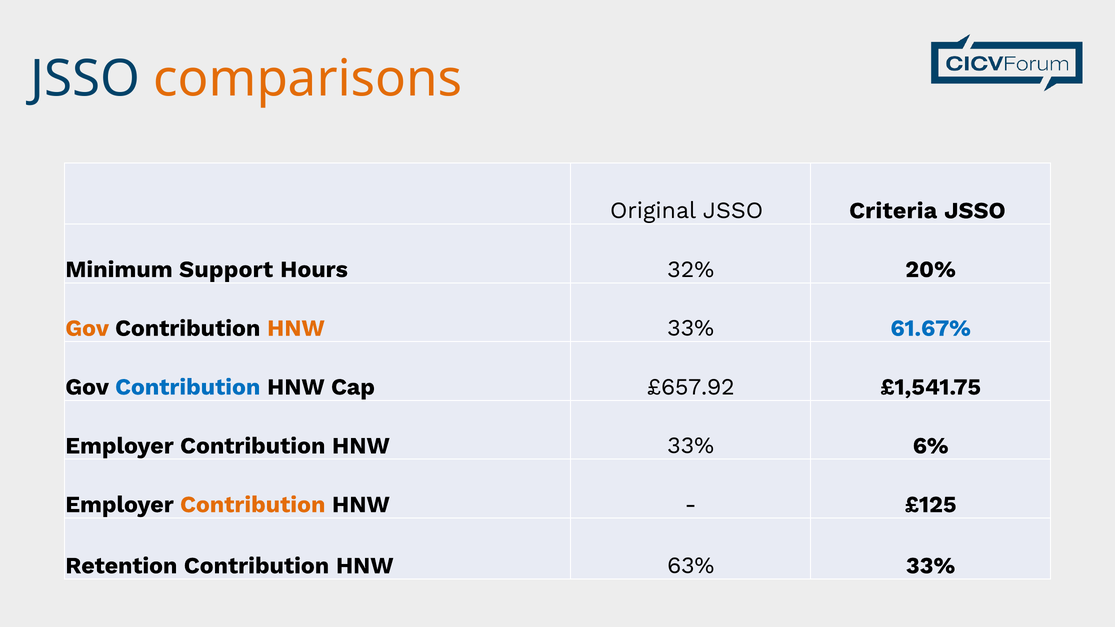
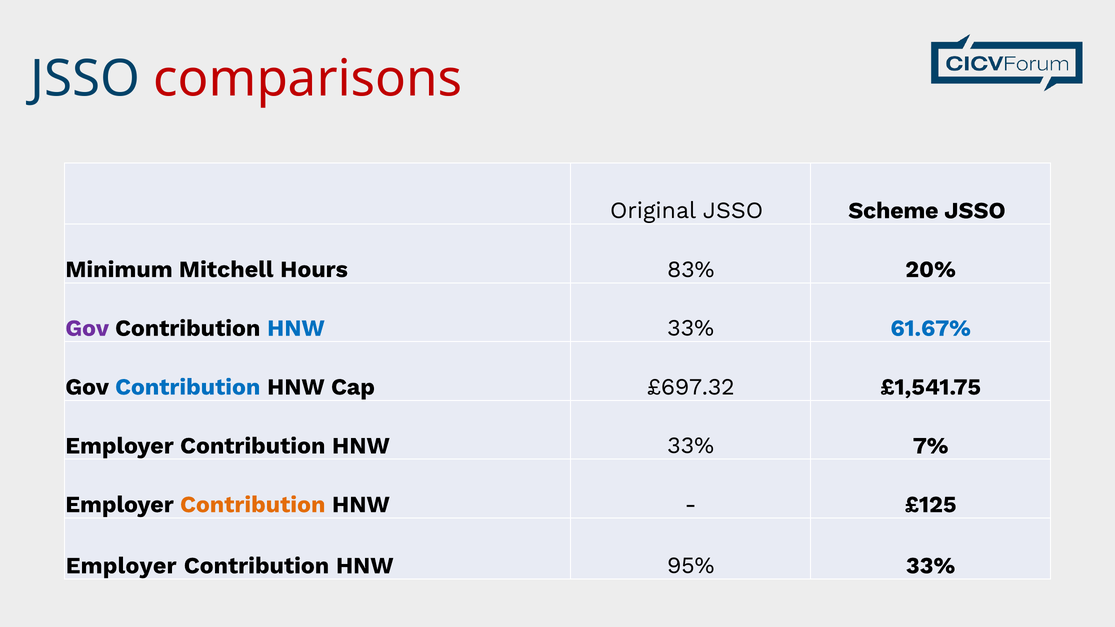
comparisons colour: orange -> red (308, 79)
Criteria: Criteria -> Scheme (893, 211)
Support: Support -> Mitchell (226, 269)
32%: 32% -> 83% (691, 269)
Gov colour: orange -> purple (87, 328)
HNW colour: orange -> blue (296, 328)
£657.92: £657.92 -> £697.32 (691, 387)
6%: 6% -> 7% (931, 446)
Retention: Retention -> Employer (121, 566)
63%: 63% -> 95% (691, 566)
